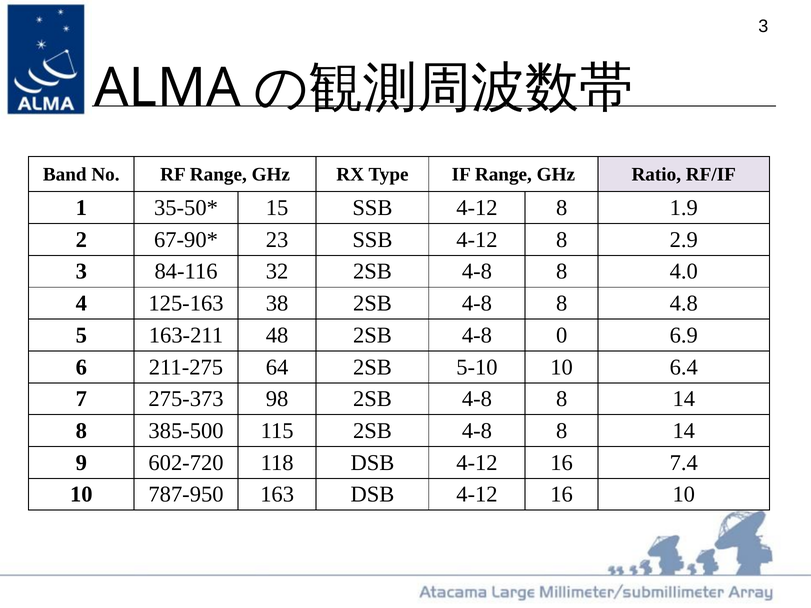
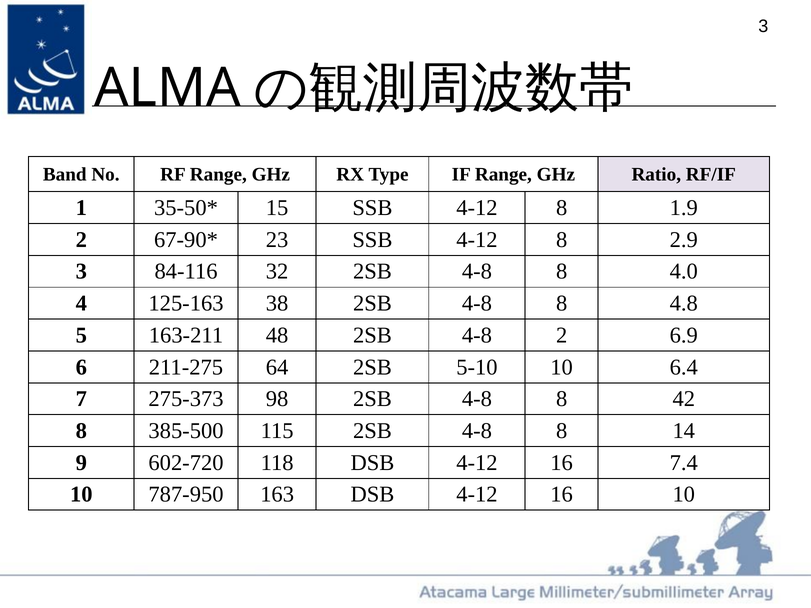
4-8 0: 0 -> 2 (562, 335)
14: 14 -> 42 (684, 399)
